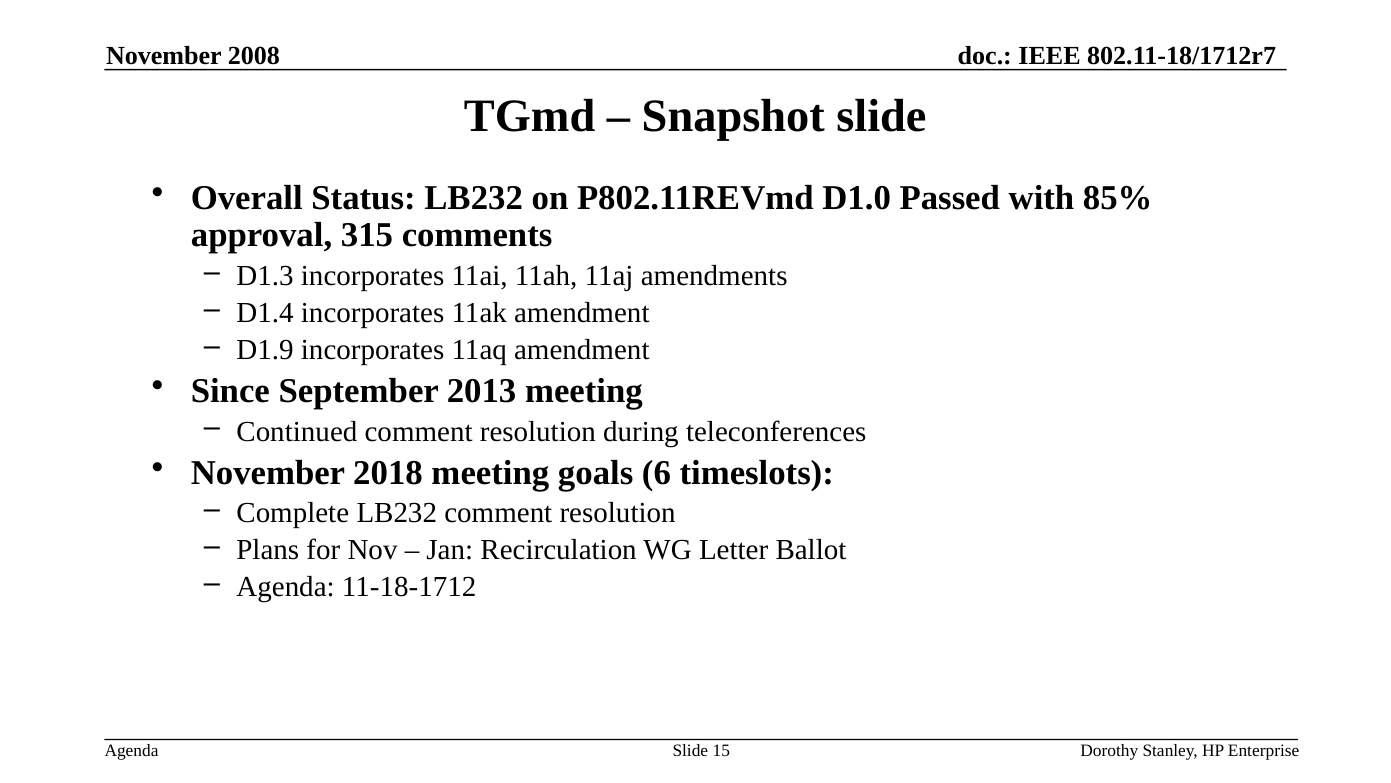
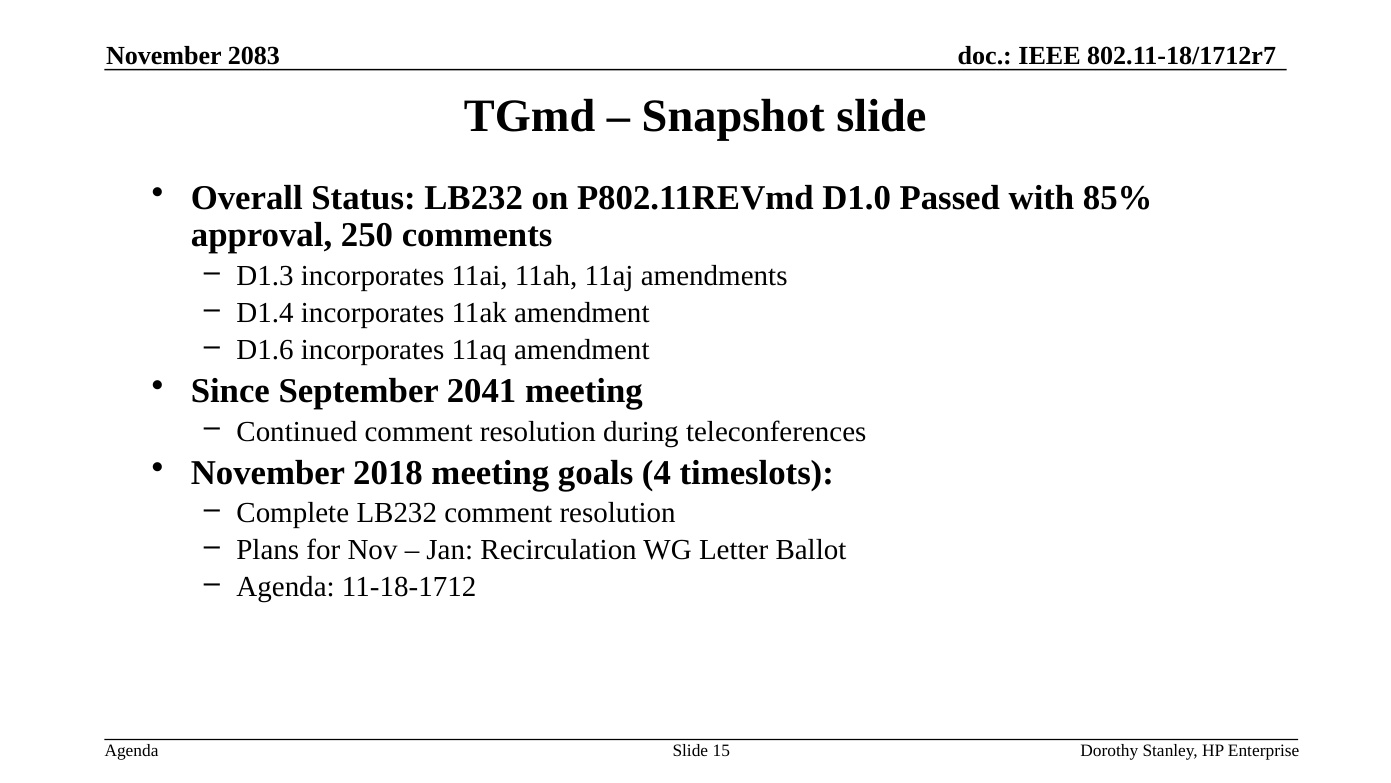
2008: 2008 -> 2083 (254, 56)
315: 315 -> 250 (367, 235)
D1.9: D1.9 -> D1.6 (265, 350)
2013: 2013 -> 2041 (482, 391)
6: 6 -> 4 (656, 473)
